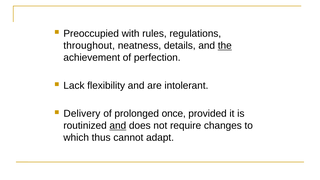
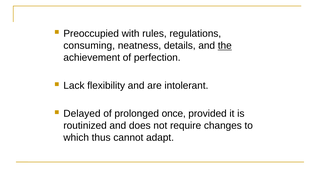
throughout: throughout -> consuming (89, 46)
Delivery: Delivery -> Delayed (82, 114)
and underline: present -> none (118, 126)
